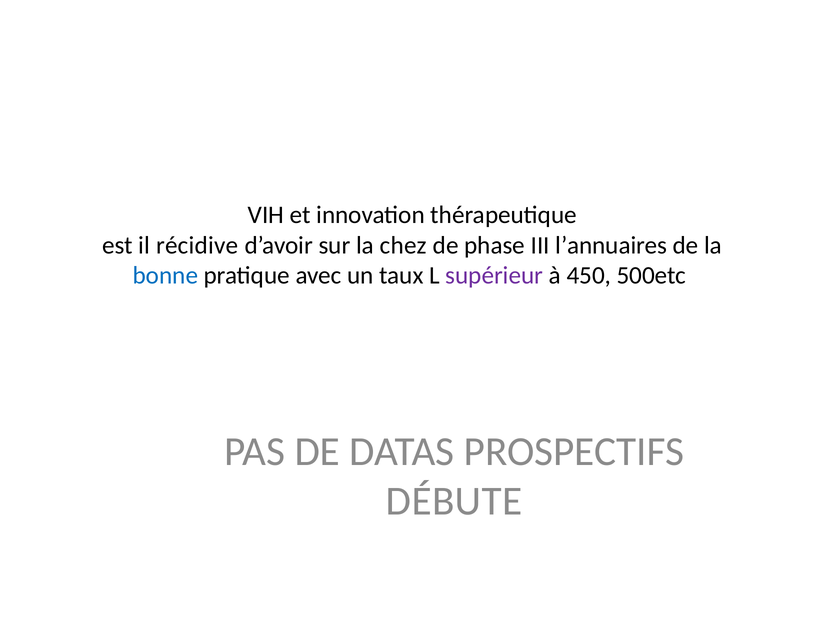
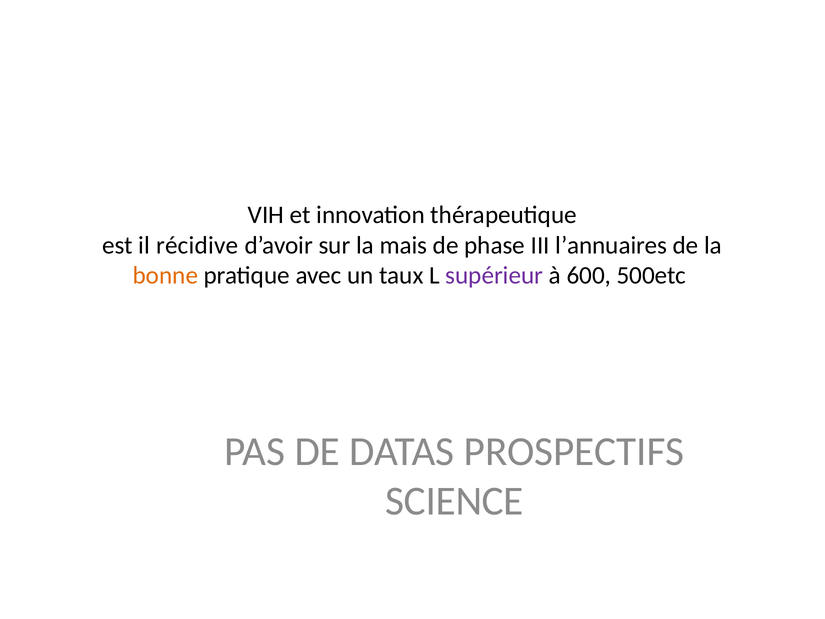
chez: chez -> mais (403, 245)
bonne colour: blue -> orange (165, 275)
450: 450 -> 600 (589, 275)
DÉBUTE: DÉBUTE -> SCIENCE (454, 501)
